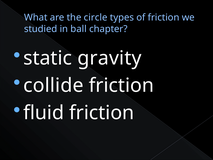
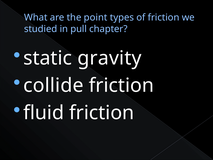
circle: circle -> point (96, 17)
ball: ball -> pull (79, 29)
